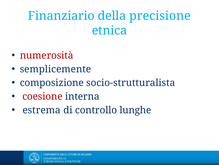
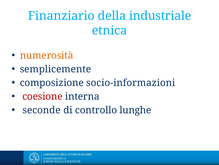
precisione: precisione -> industriale (160, 16)
numerosità colour: red -> orange (47, 55)
socio-strutturalista: socio-strutturalista -> socio-informazioni (131, 82)
estrema: estrema -> seconde (42, 110)
